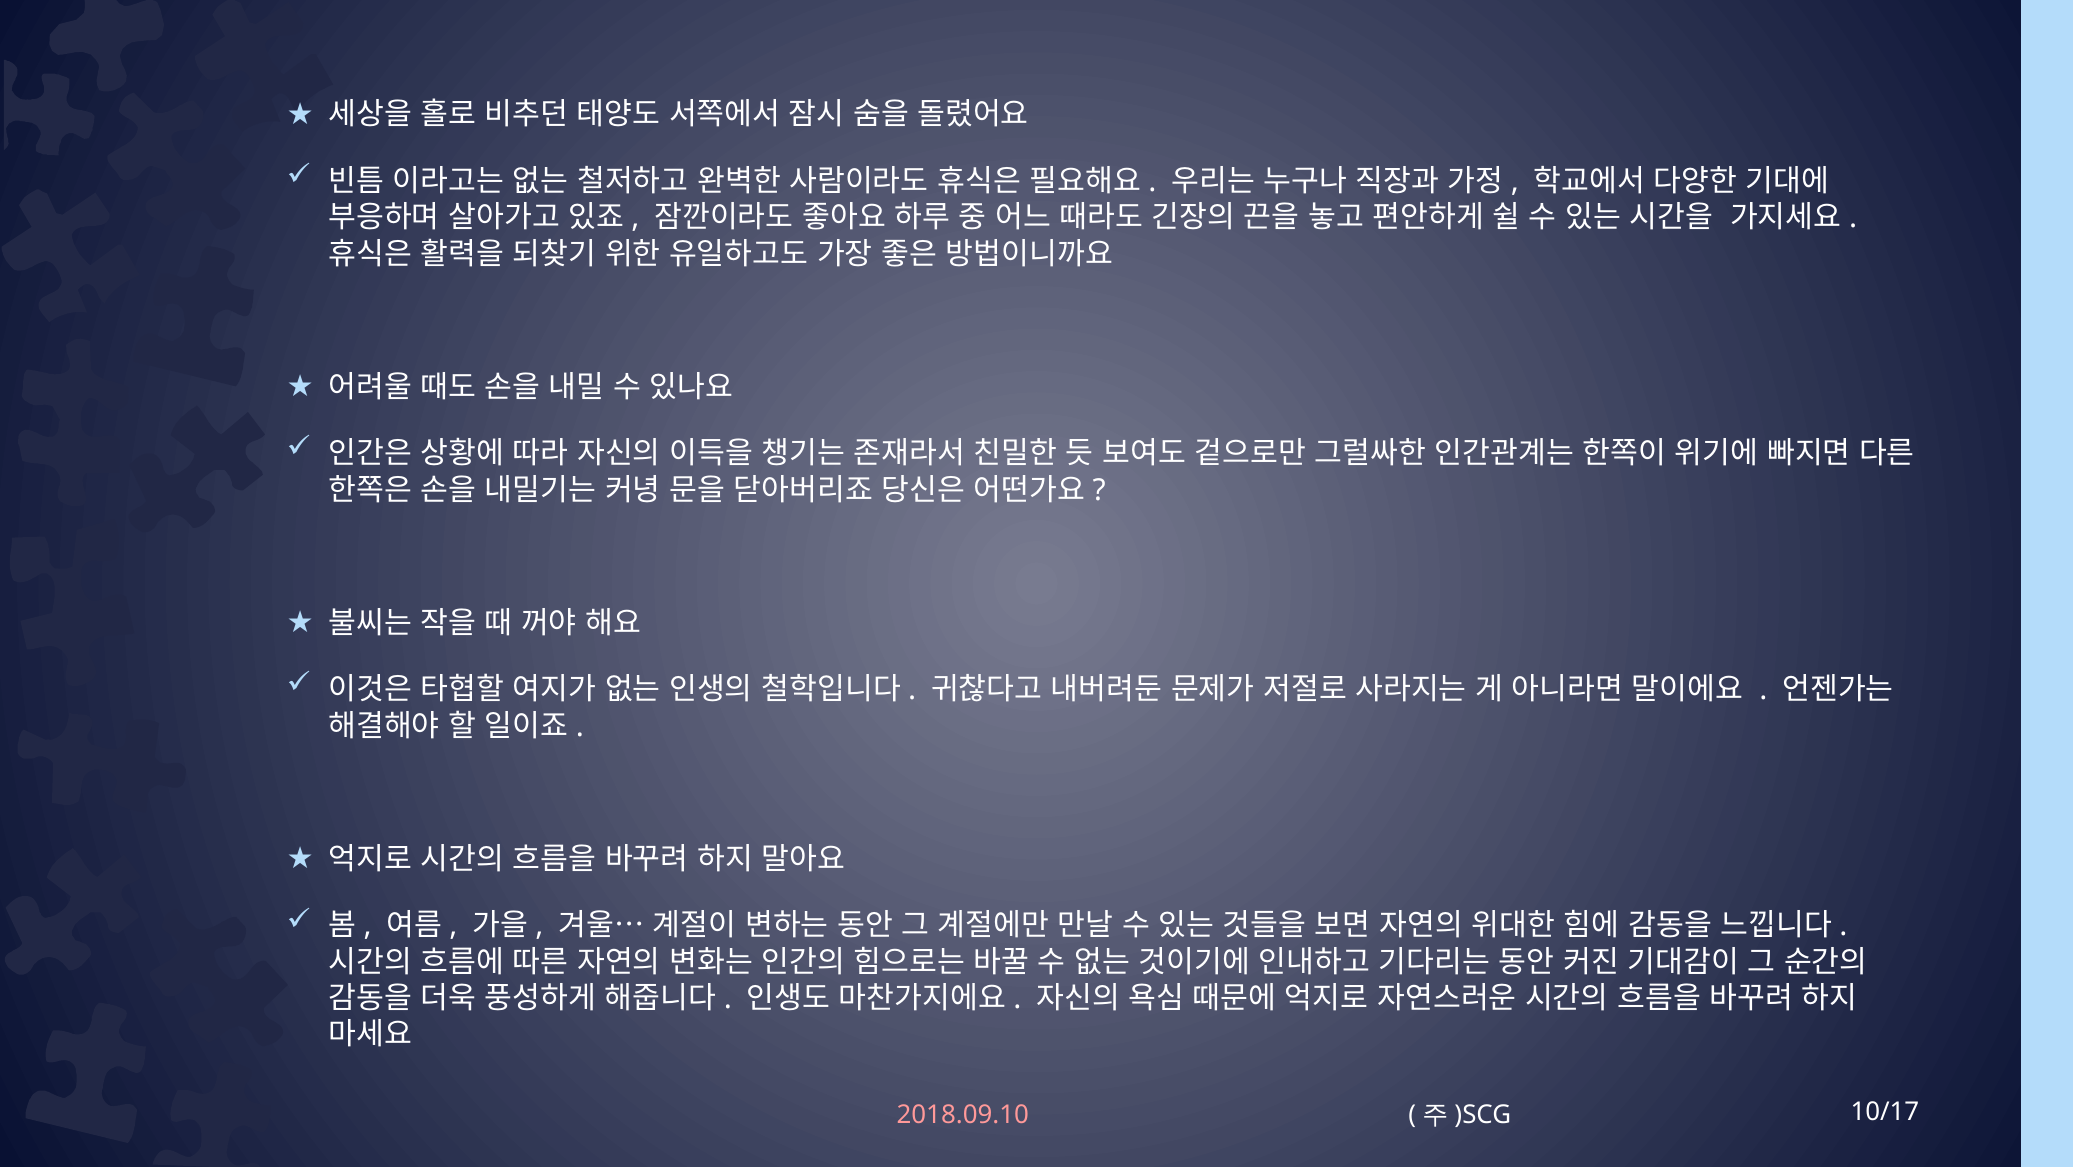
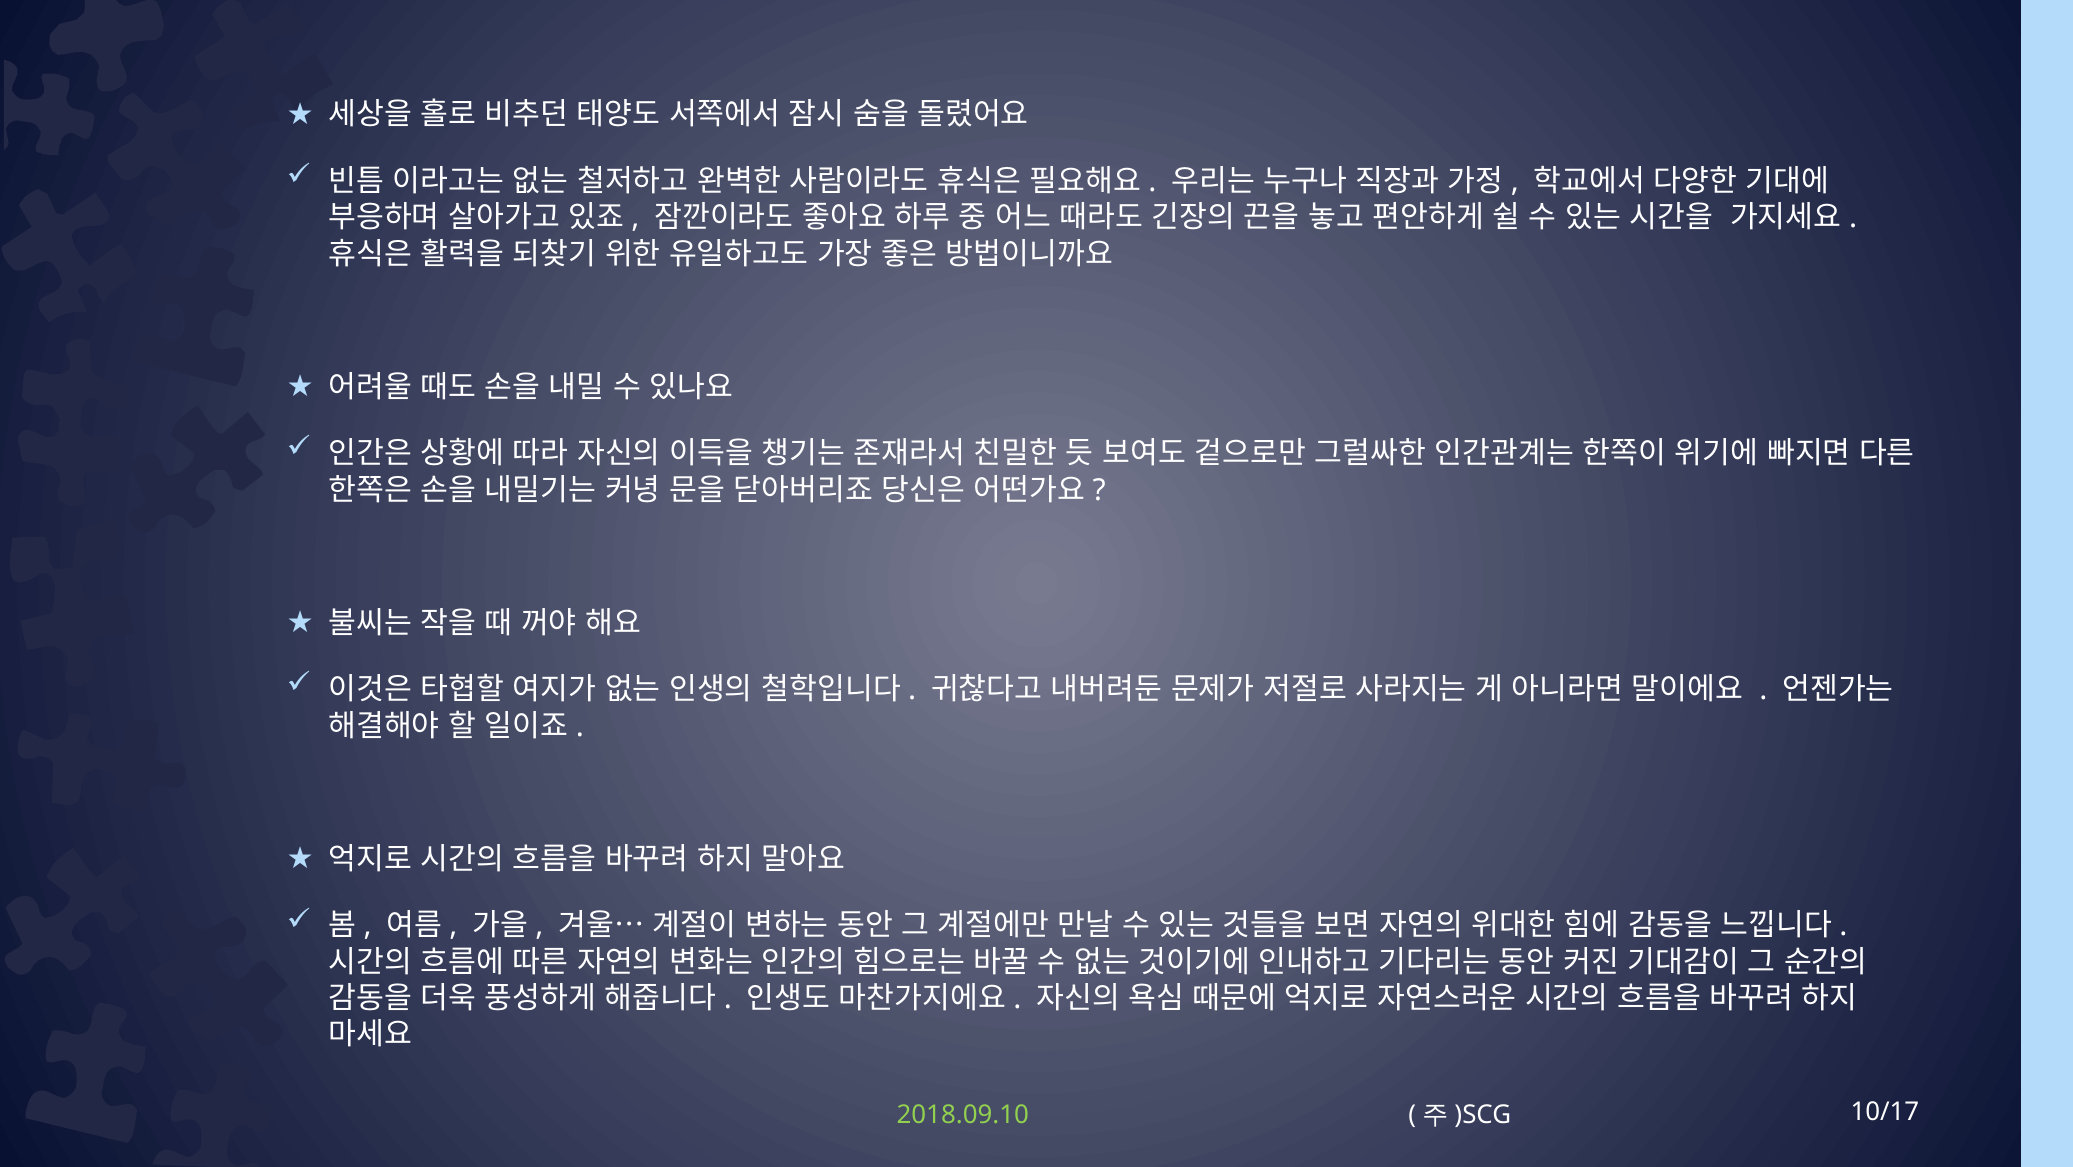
2018.09.10 colour: pink -> light green (963, 1114)
